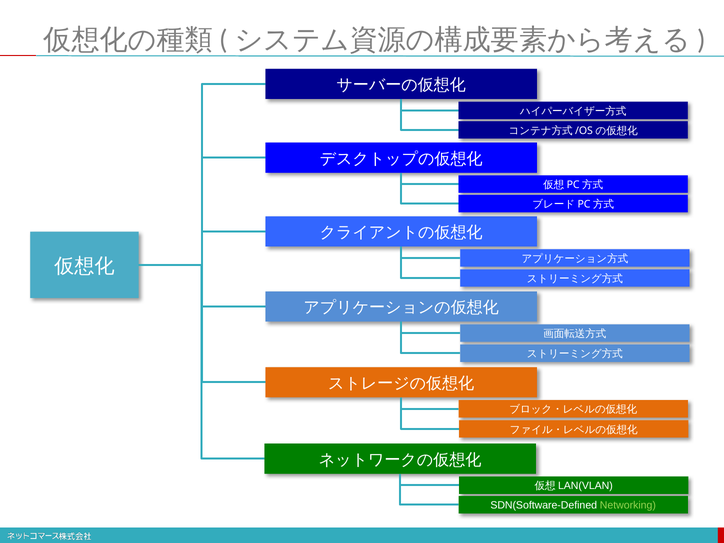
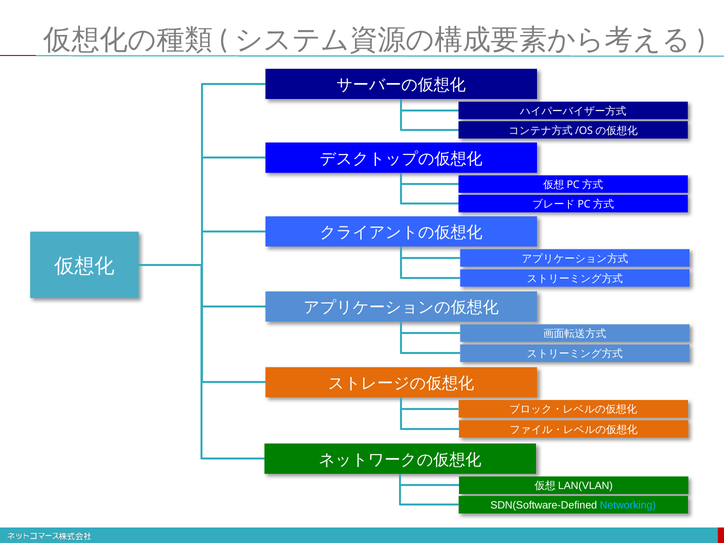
Networking colour: light green -> light blue (628, 505)
